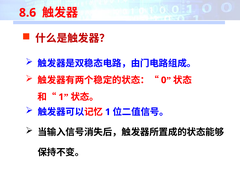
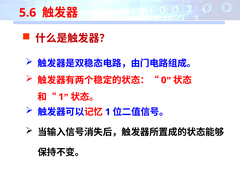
8.6: 8.6 -> 5.6 (28, 13)
